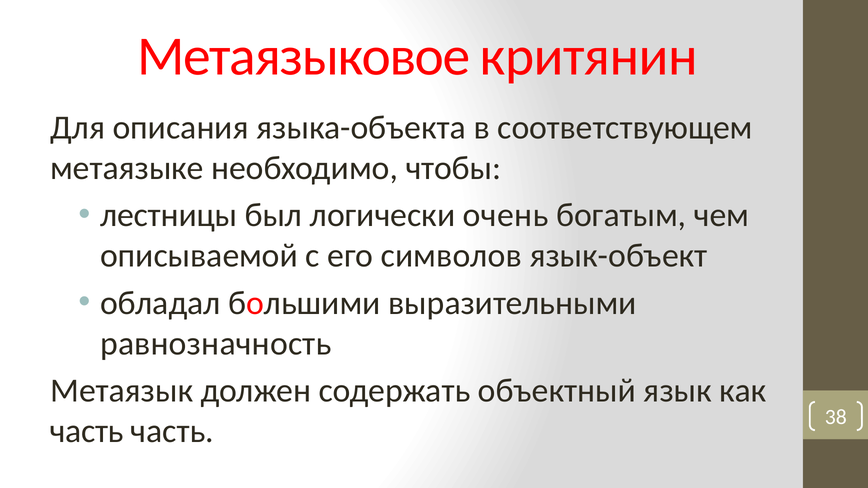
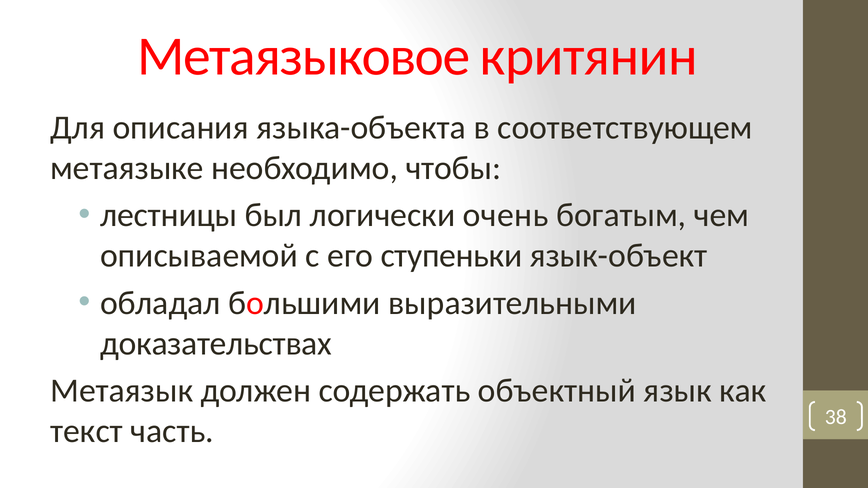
символов: символов -> ступеньки (452, 256)
равнозначность: равнозначность -> доказательствах (216, 344)
часть: часть -> текст (87, 432)
